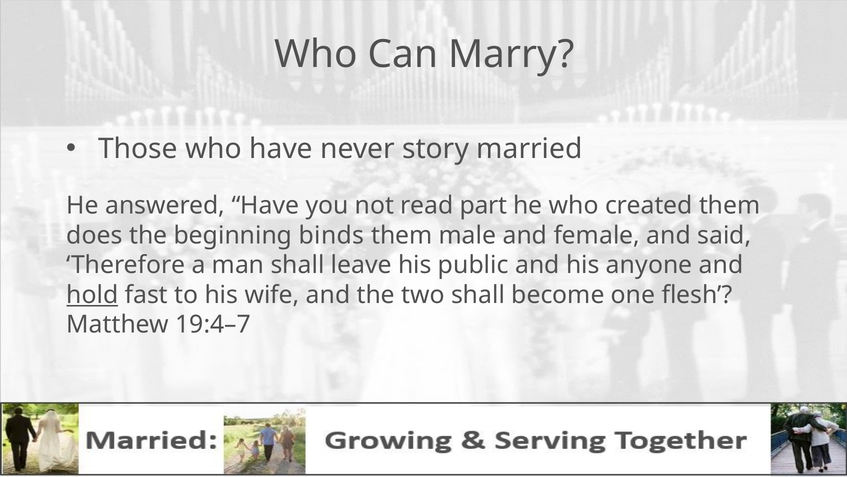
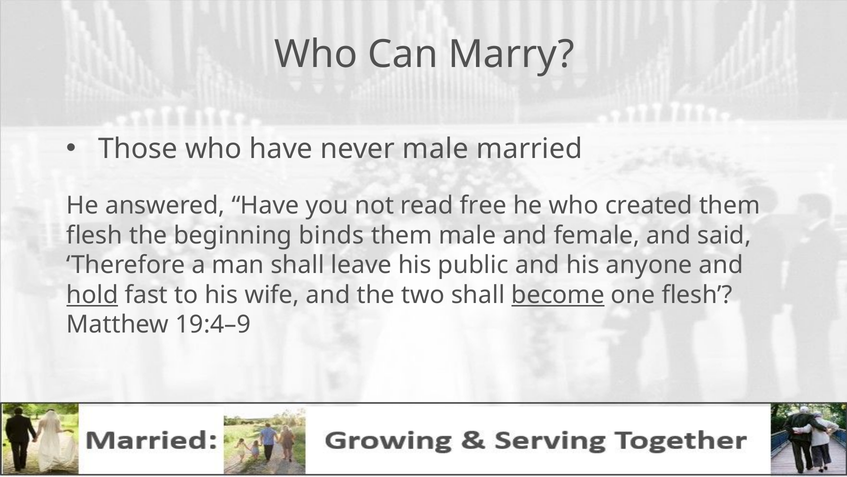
never story: story -> male (435, 149)
part: part -> free (483, 205)
does: does -> flesh (95, 235)
become underline: none -> present (558, 295)
19:4–7: 19:4–7 -> 19:4–9 (213, 324)
